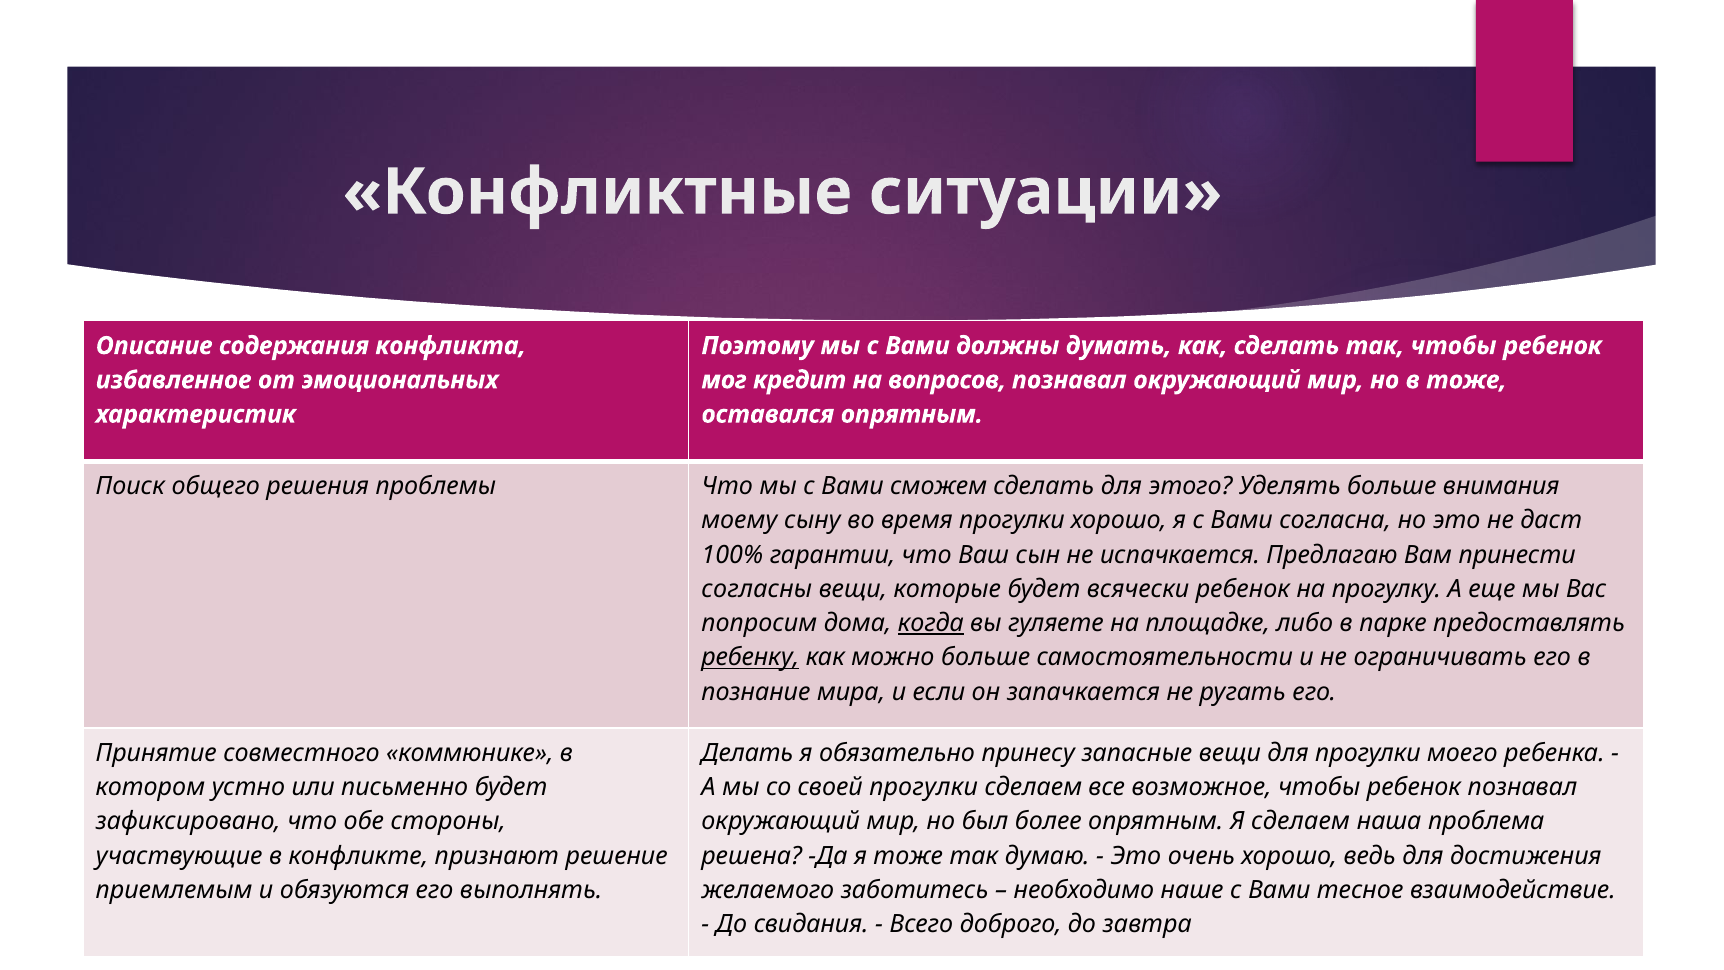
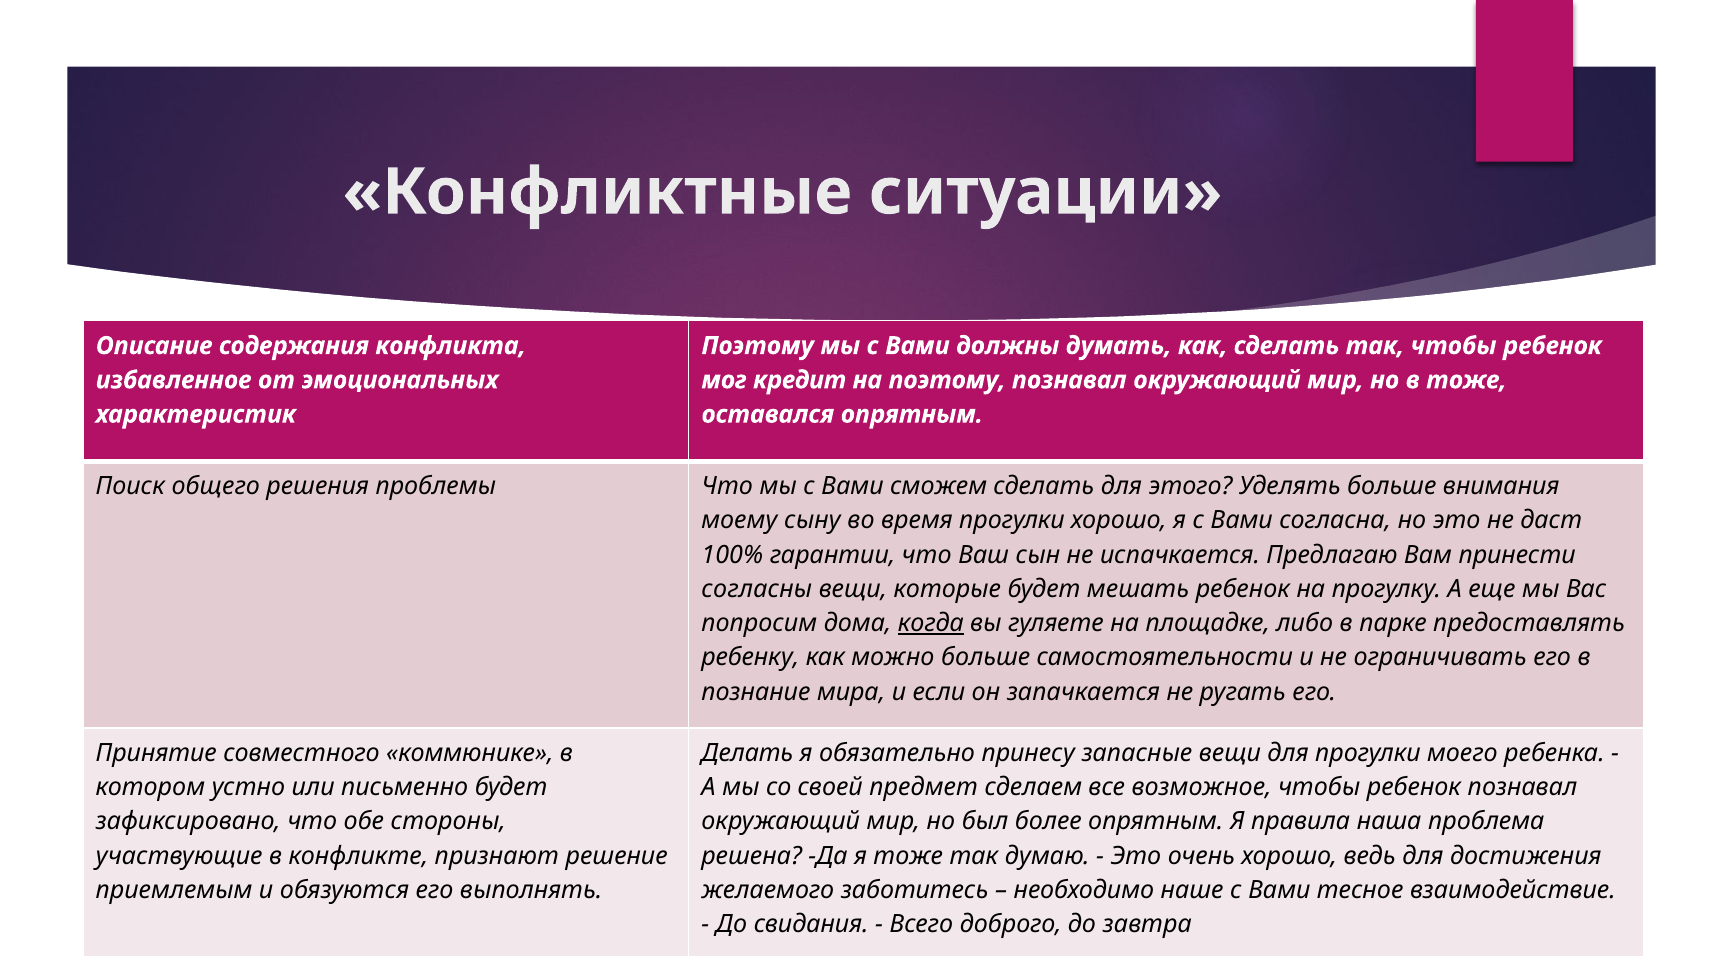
на вопросов: вопросов -> поэтому (947, 380)
всячески: всячески -> мешать (1138, 589)
ребенку underline: present -> none (750, 657)
своей прогулки: прогулки -> предмет (924, 787)
Я сделаем: сделаем -> правила (1301, 821)
